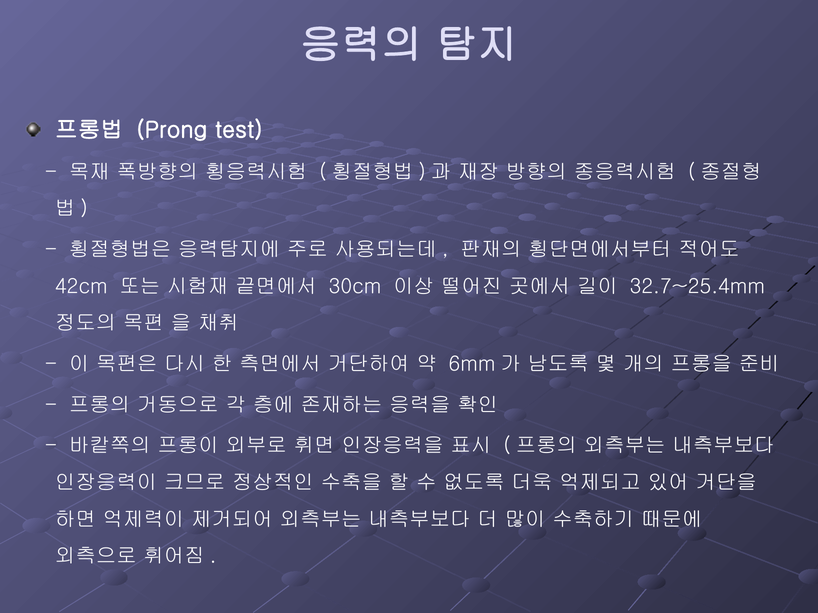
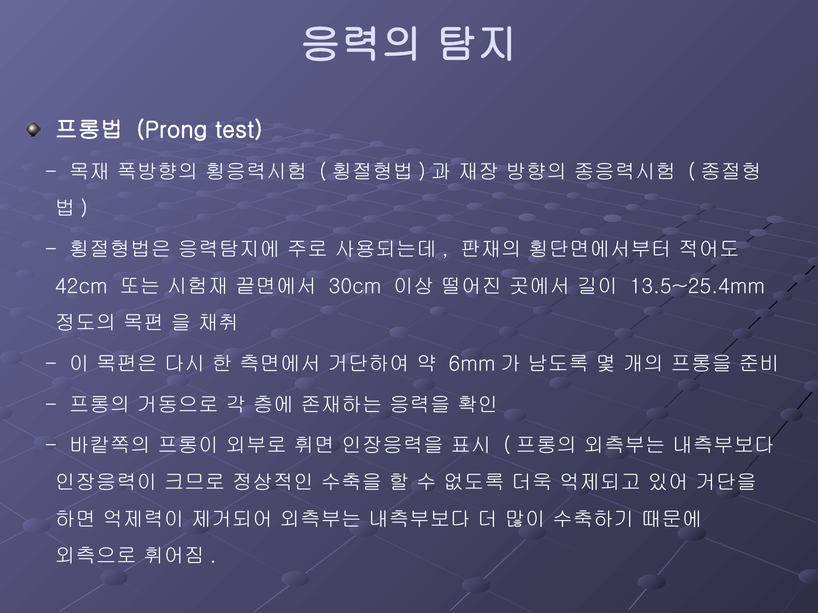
32.7~25.4mm: 32.7~25.4mm -> 13.5~25.4mm (697, 287)
